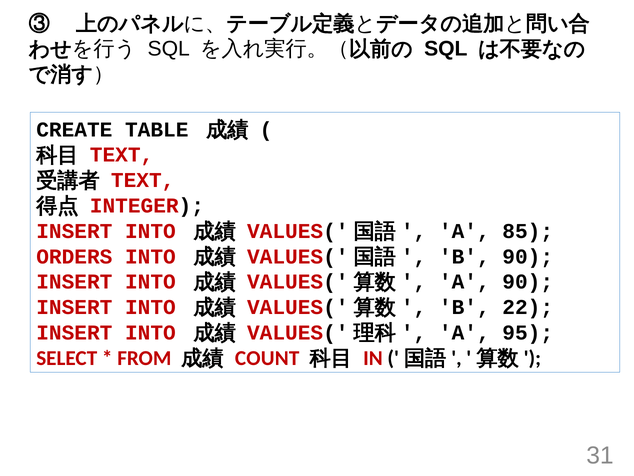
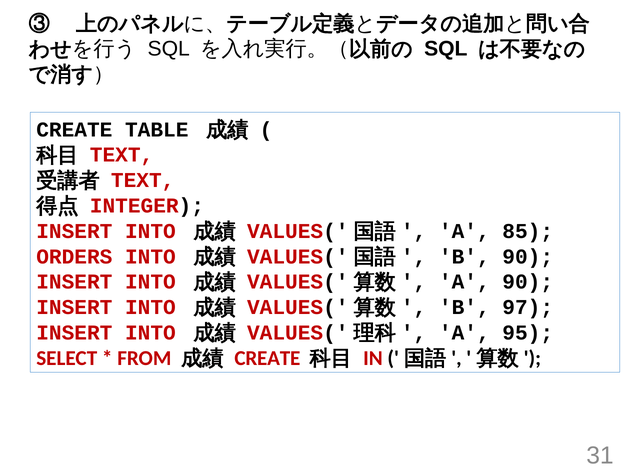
22: 22 -> 97 (528, 307)
COUNT: COUNT -> CREATE (267, 358)
